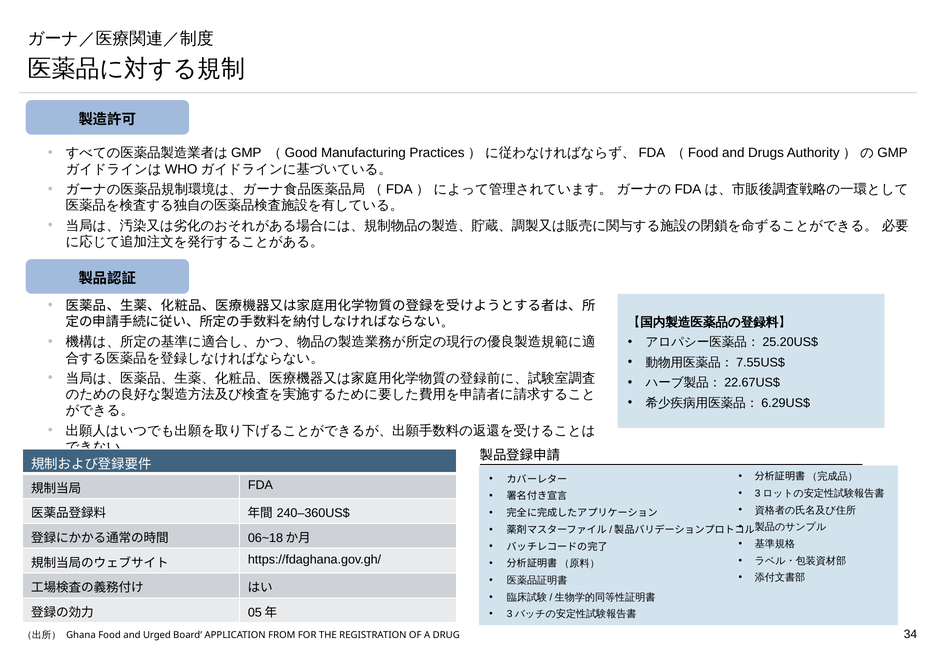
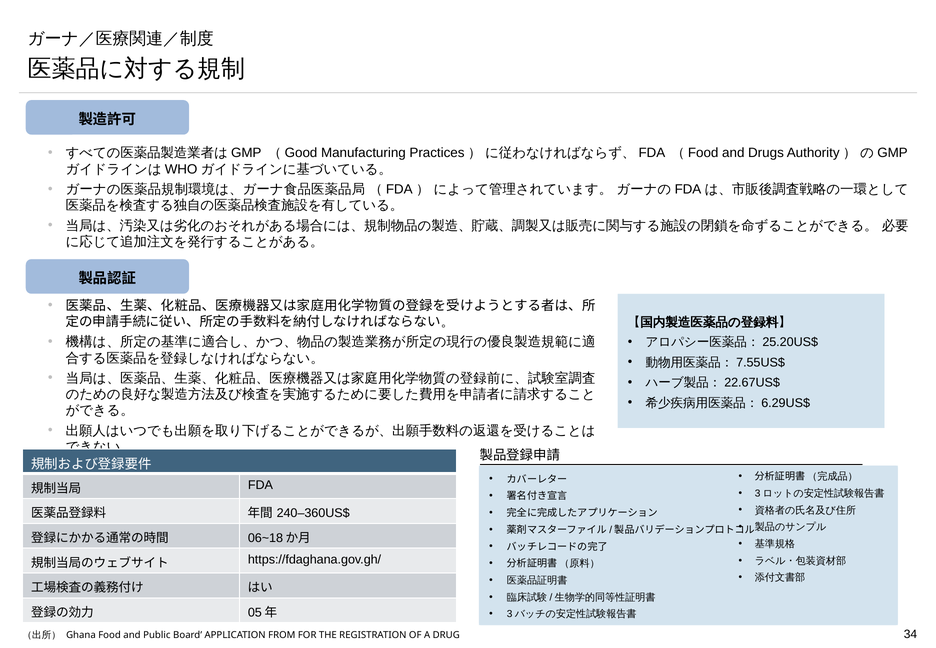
Urged: Urged -> Public (157, 635)
